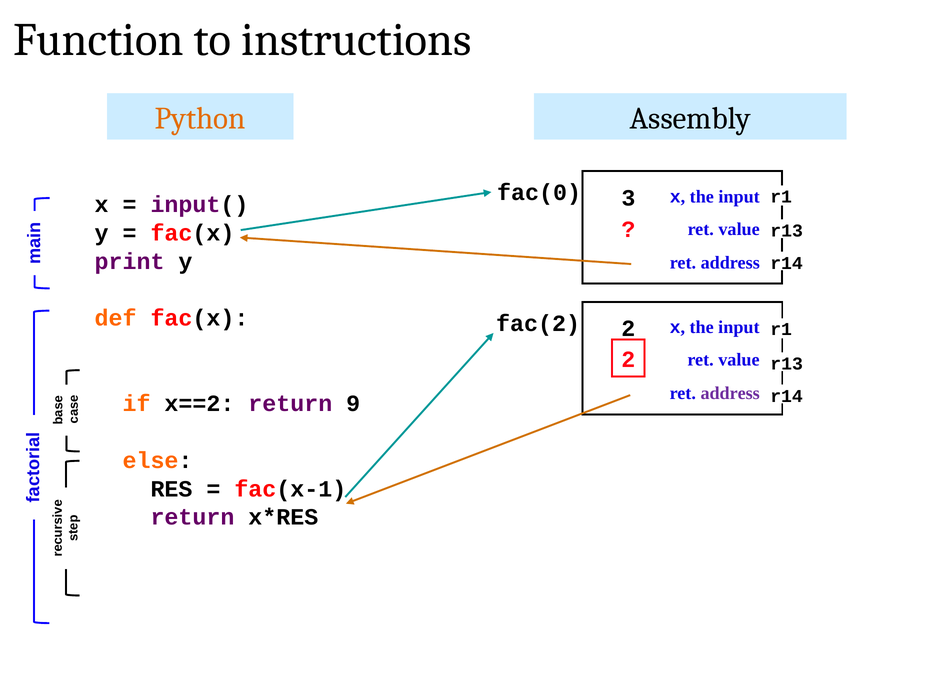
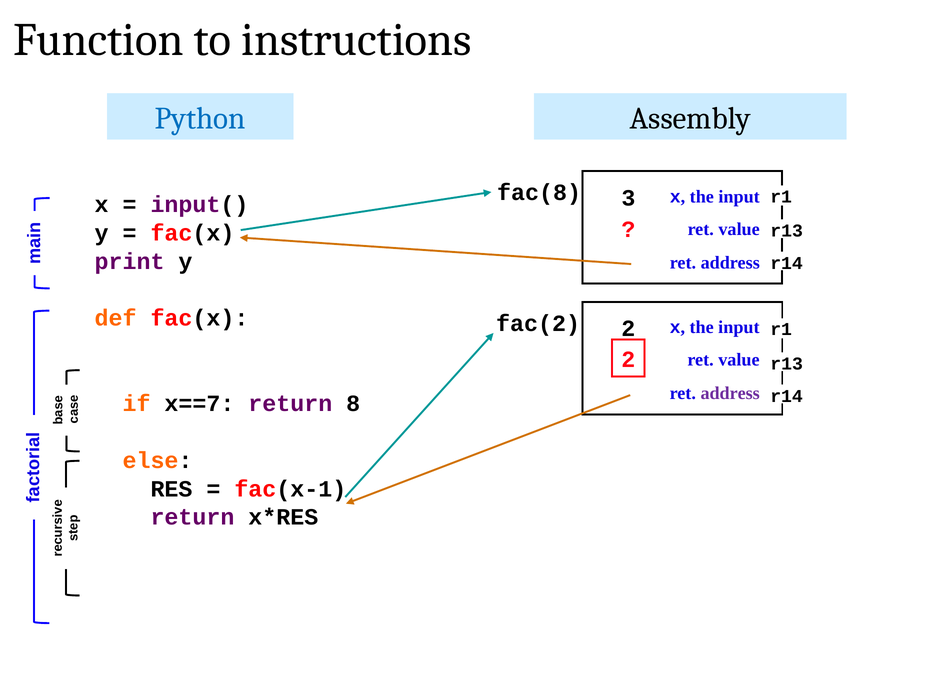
Python colour: orange -> blue (200, 119)
fac(0: fac(0 -> fac(8 (539, 192)
x==2: x==2 -> x==7 (199, 404)
9: 9 -> 8 (353, 404)
